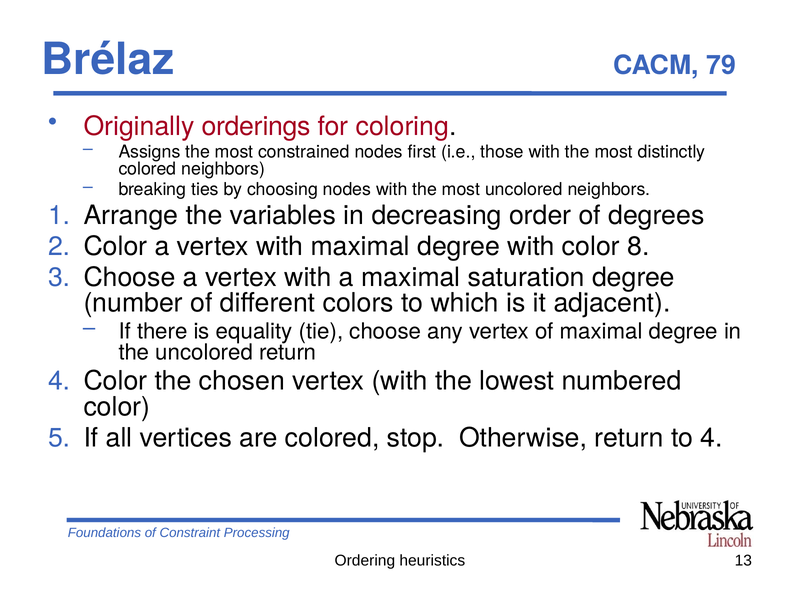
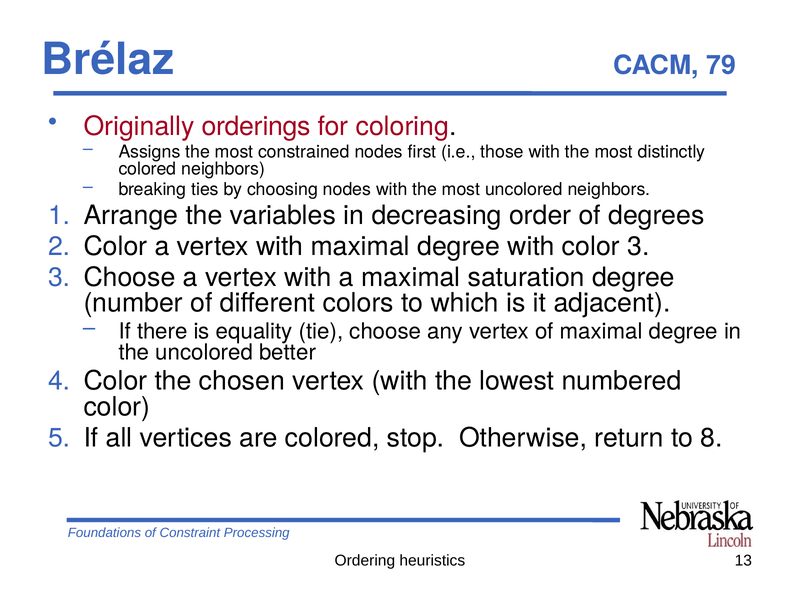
color 8: 8 -> 3 (638, 247)
uncolored return: return -> better (287, 353)
to 4: 4 -> 8 (712, 438)
